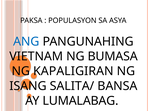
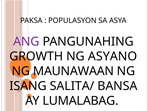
ANG colour: blue -> purple (26, 42)
VIETNAM: VIETNAM -> GROWTH (36, 56)
BUMASA: BUMASA -> ASYANO (113, 56)
KAPALIGIRAN: KAPALIGIRAN -> MAUNAWAAN (73, 71)
